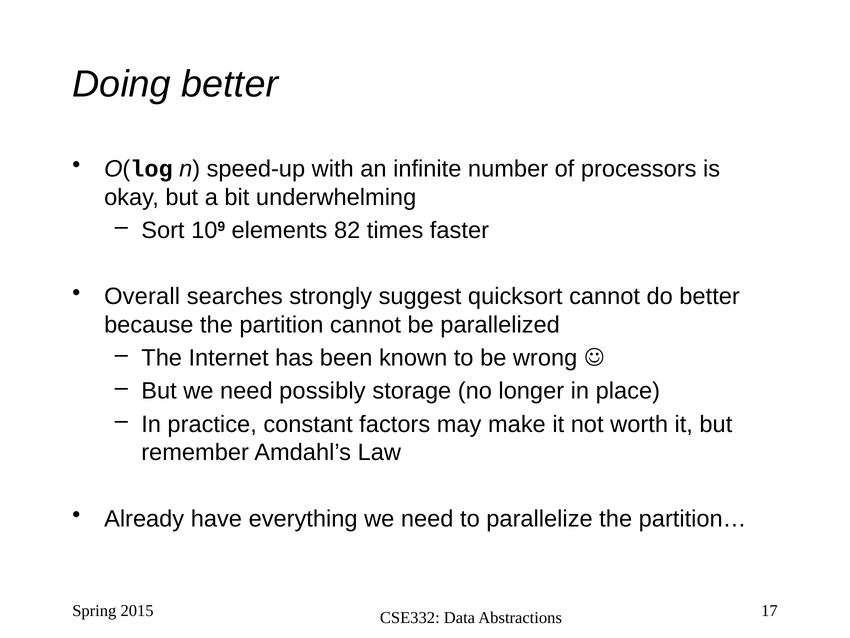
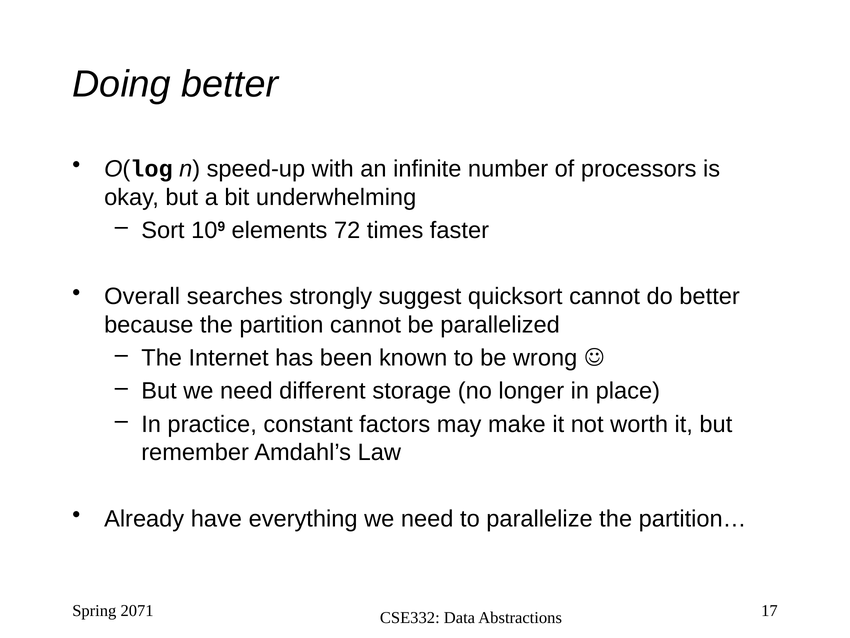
82: 82 -> 72 (347, 230)
possibly: possibly -> different (322, 391)
2015: 2015 -> 2071 (137, 610)
